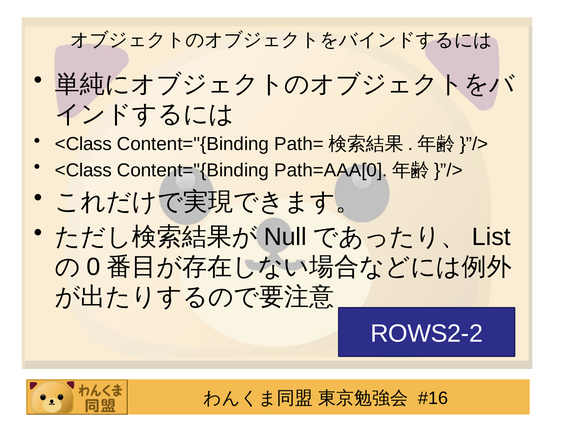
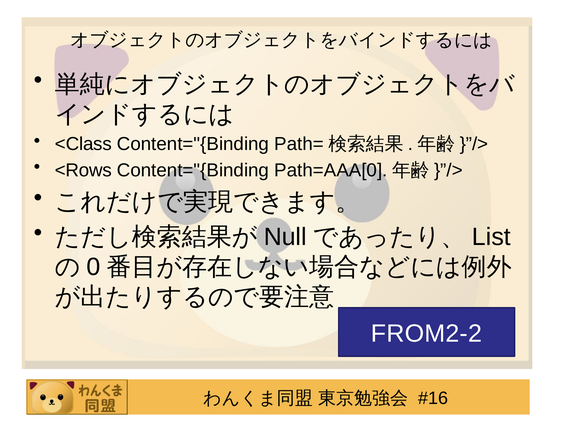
<Class: <Class -> <Rows (83, 170)
ROWS2-2: ROWS2-2 -> FROM2-2 (426, 334)
